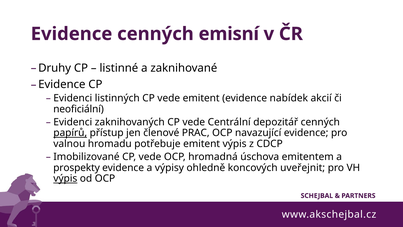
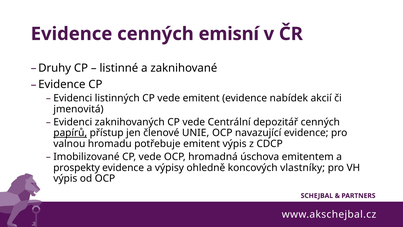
neoficiální: neoficiální -> jmenovitá (78, 109)
PRAC: PRAC -> UNIE (196, 133)
uveřejnit: uveřejnit -> vlastníky (303, 167)
výpis underline: present -> none (65, 178)
